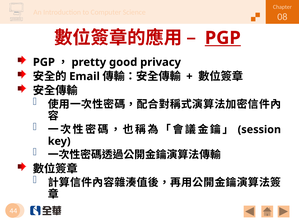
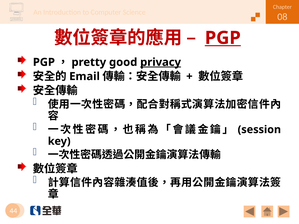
privacy underline: none -> present (161, 62)
